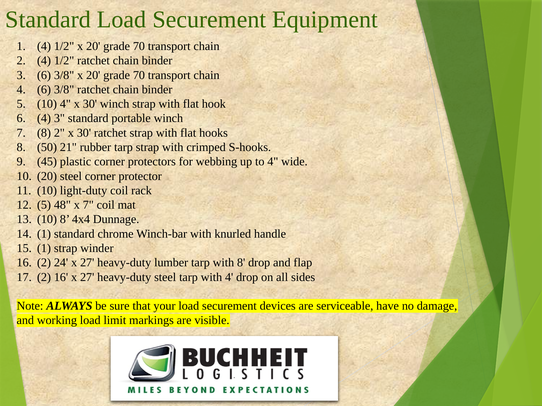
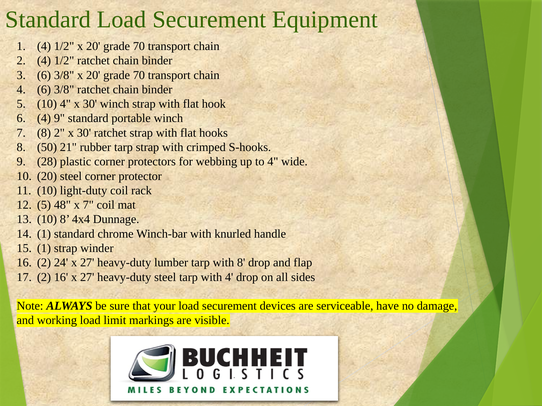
4 3: 3 -> 9 (59, 118)
45: 45 -> 28 (47, 162)
